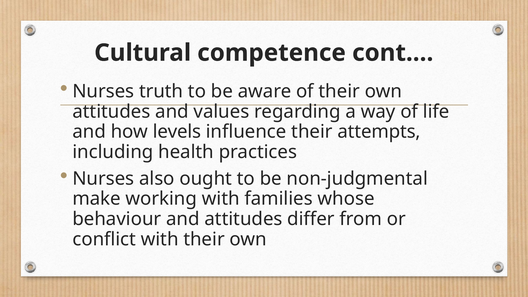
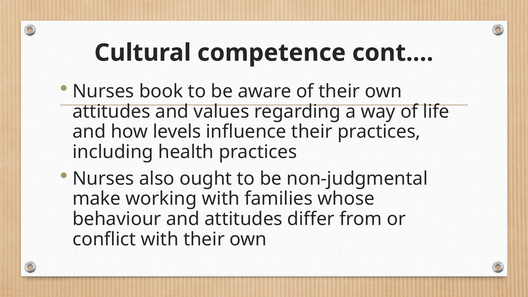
truth: truth -> book (161, 91)
their attempts: attempts -> practices (379, 132)
